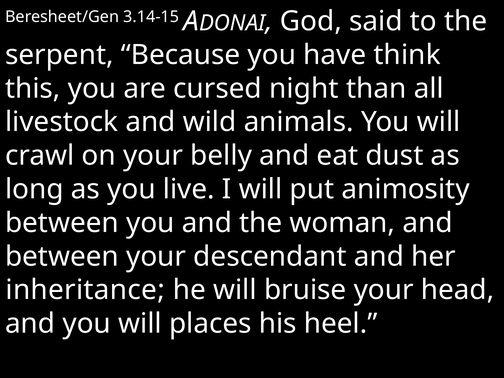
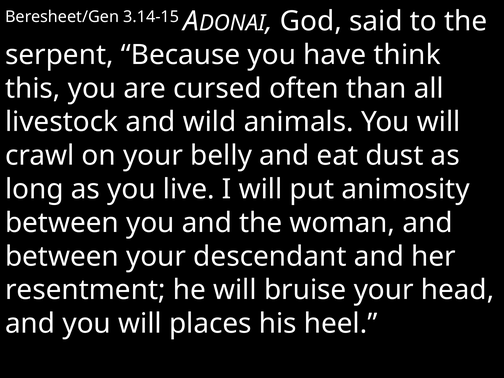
night: night -> often (304, 88)
inheritance: inheritance -> resentment (85, 290)
